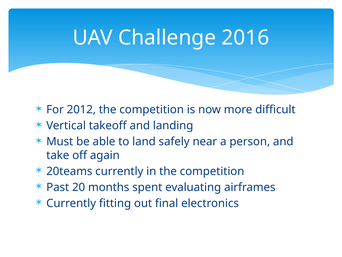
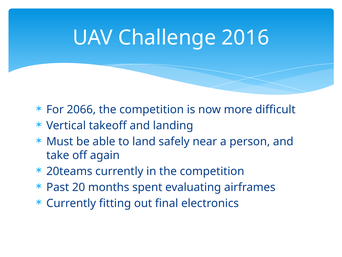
2012: 2012 -> 2066 (81, 109)
